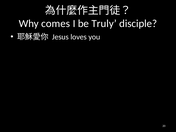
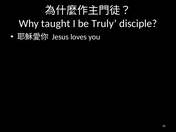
comes: comes -> taught (56, 23)
